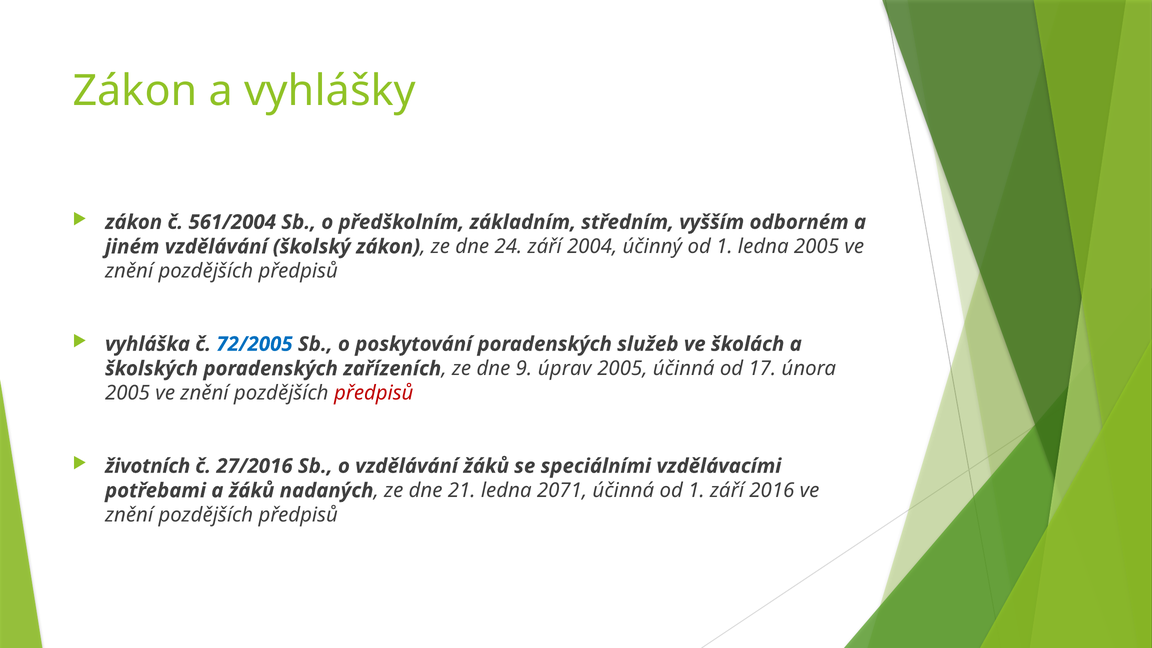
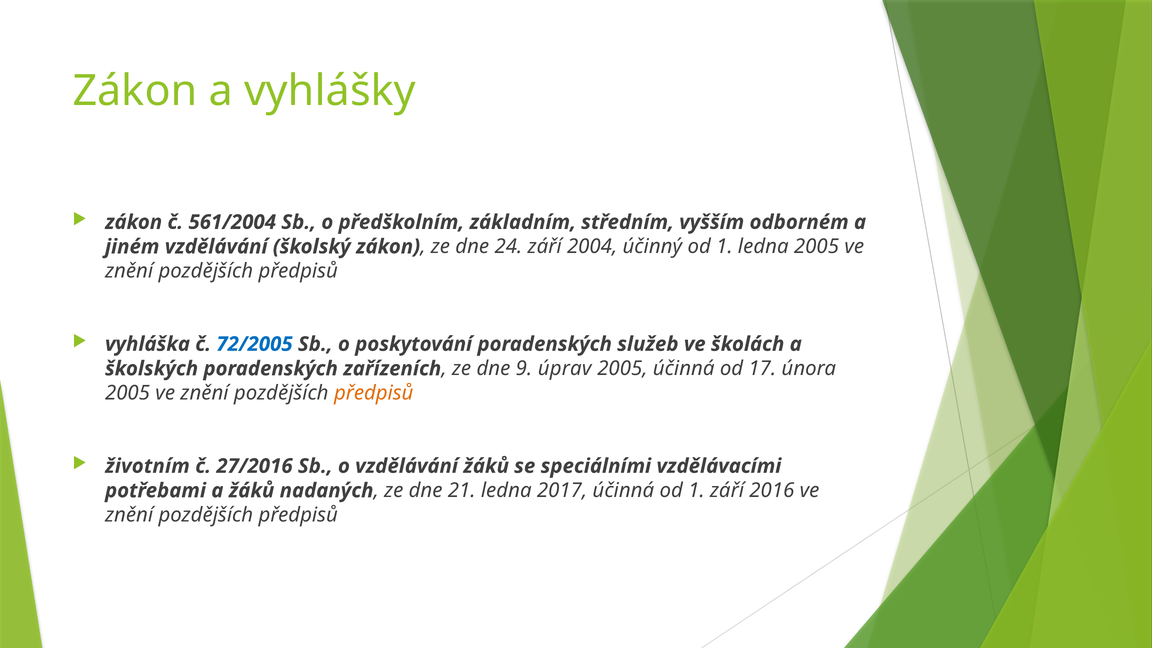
předpisů colour: red -> orange (374, 393)
životních: životních -> životním (147, 466)
2071: 2071 -> 2017 (562, 491)
